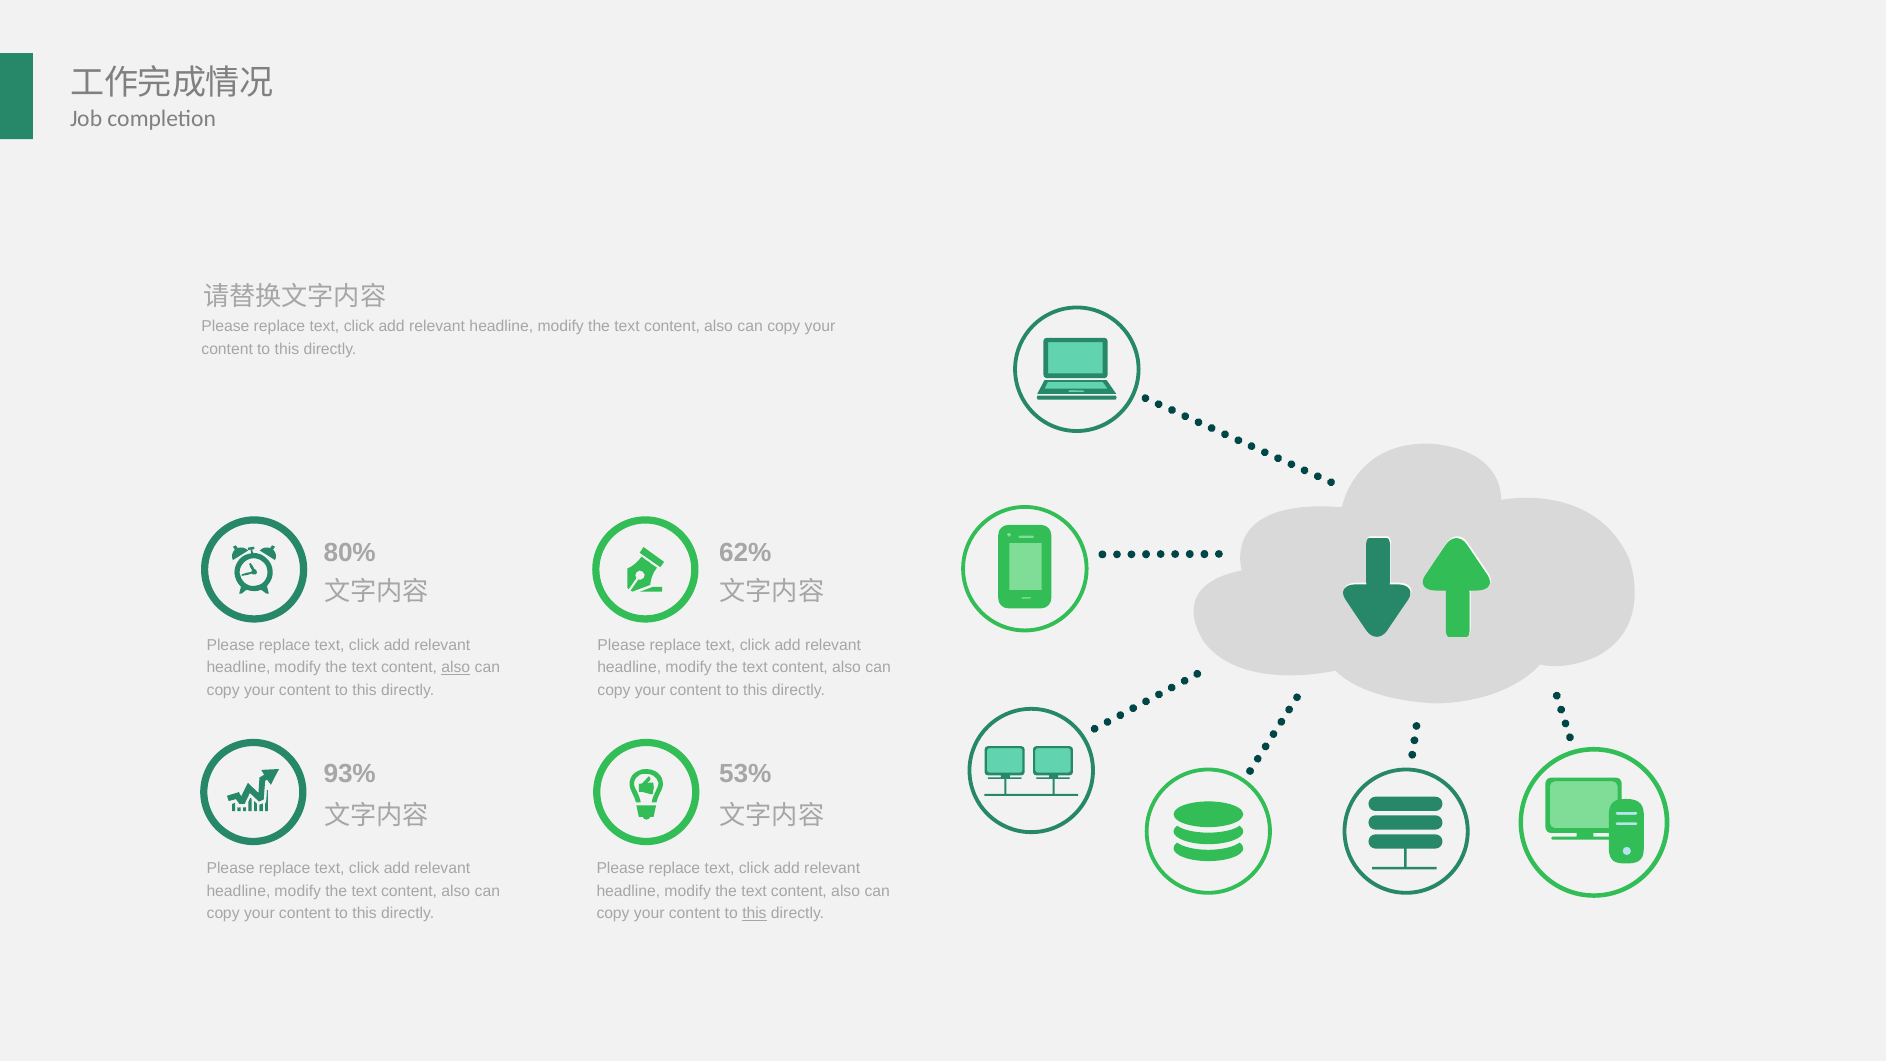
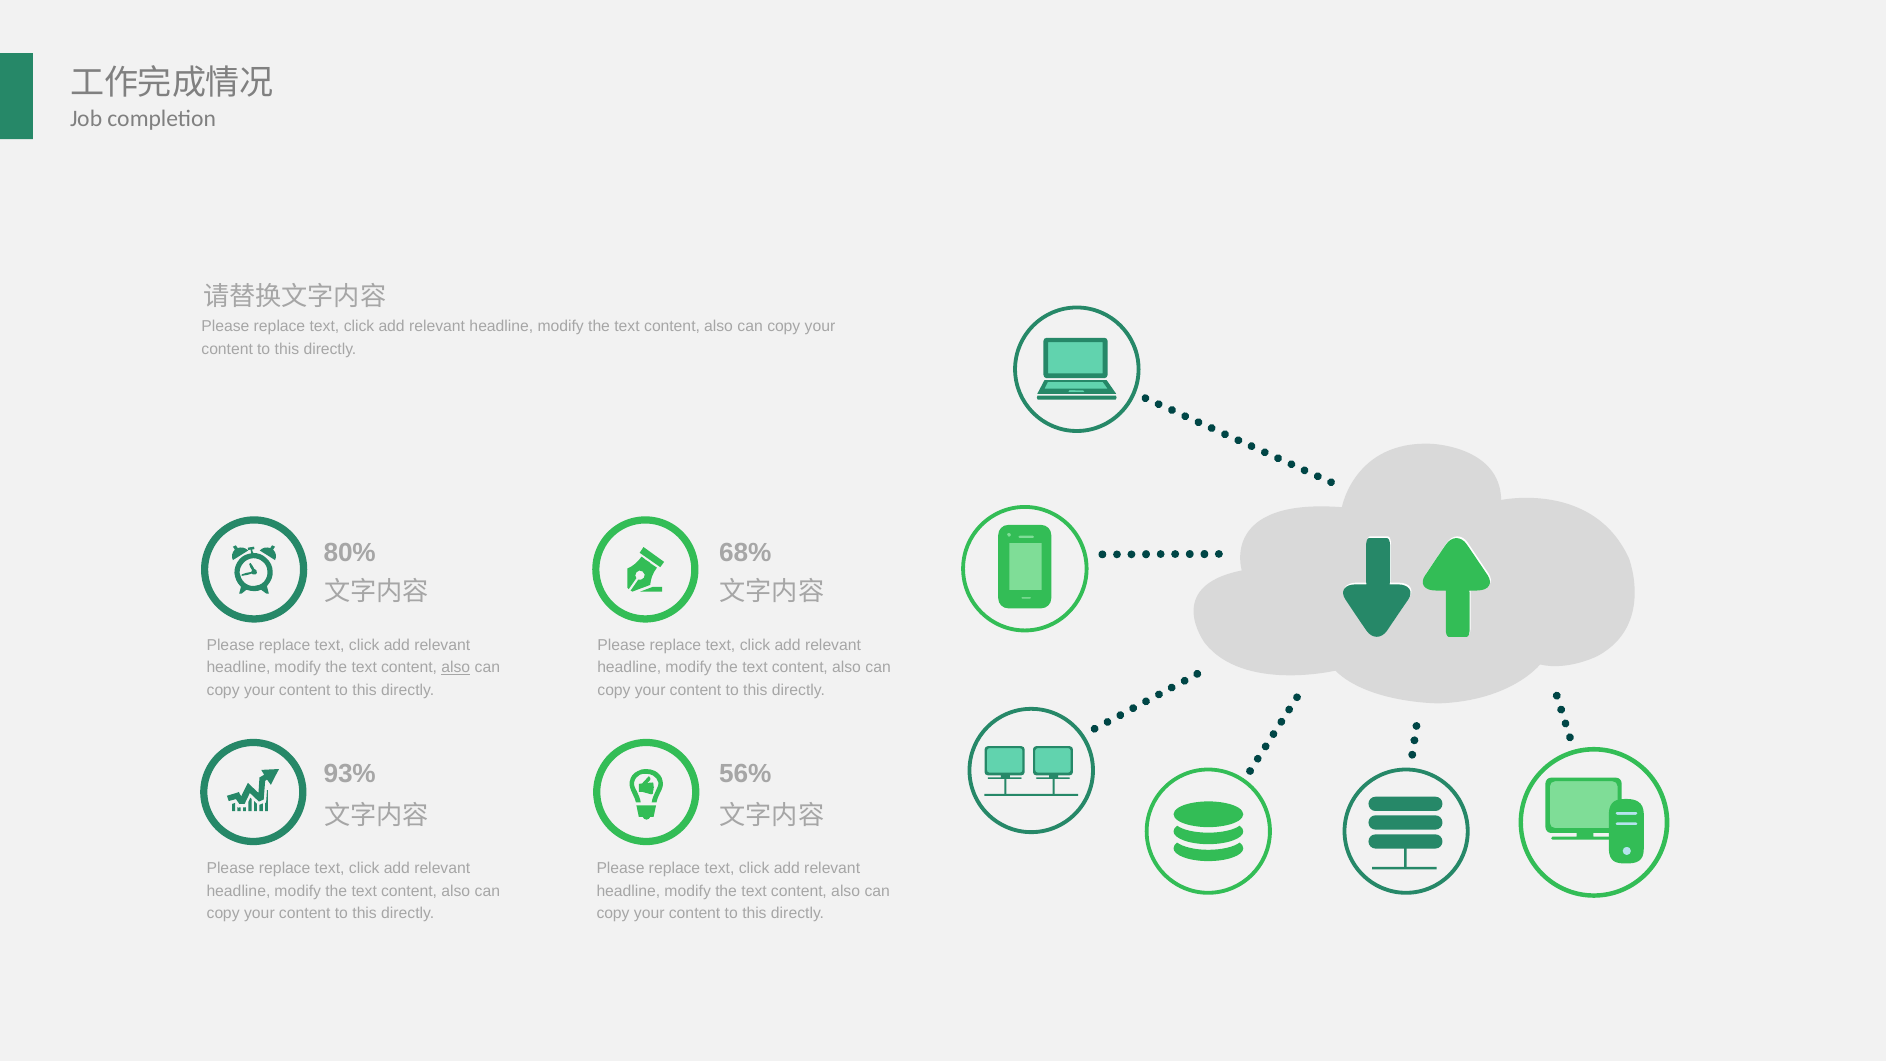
62%: 62% -> 68% (745, 552)
53%: 53% -> 56% (745, 774)
this underline: present -> none (754, 914)
